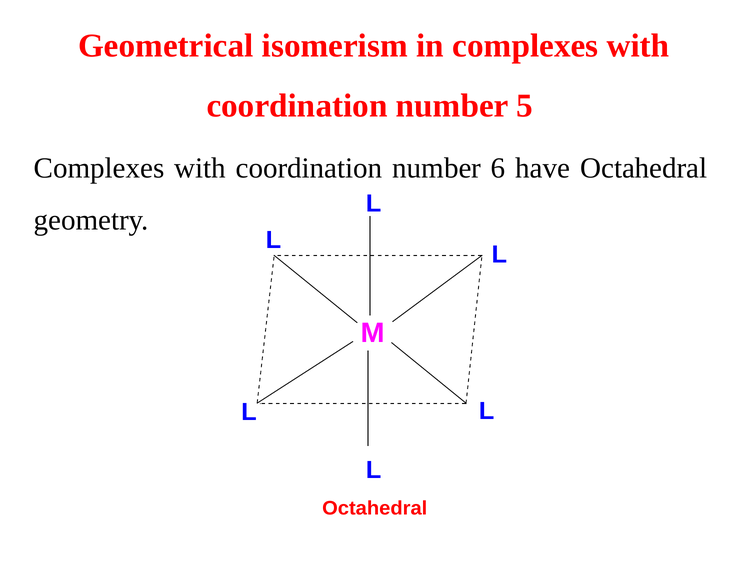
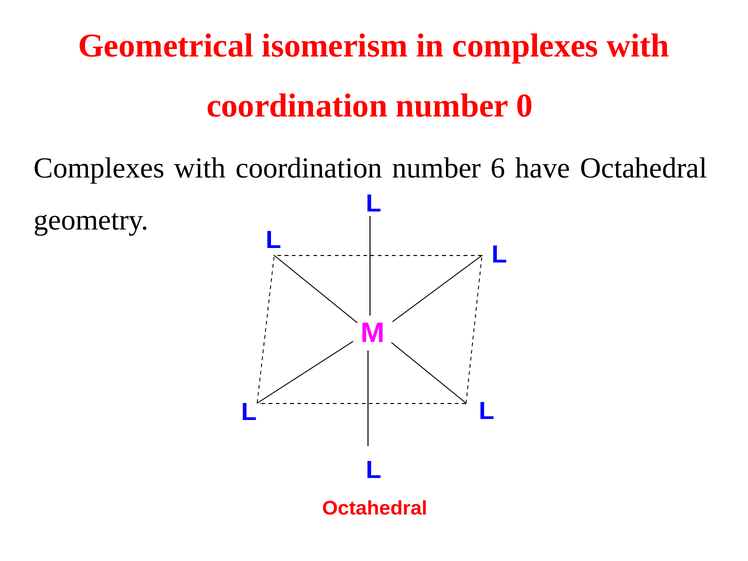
5: 5 -> 0 (525, 106)
